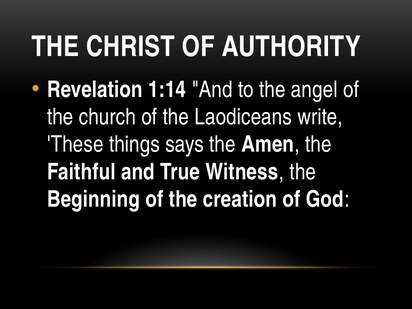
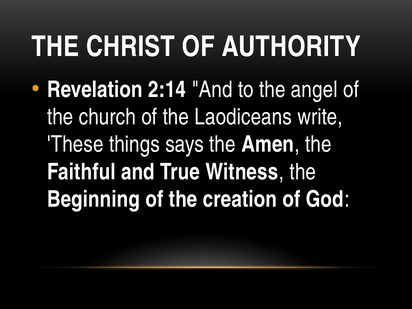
1:14: 1:14 -> 2:14 (167, 89)
